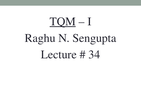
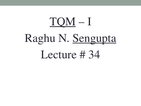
Sengupta underline: none -> present (94, 38)
